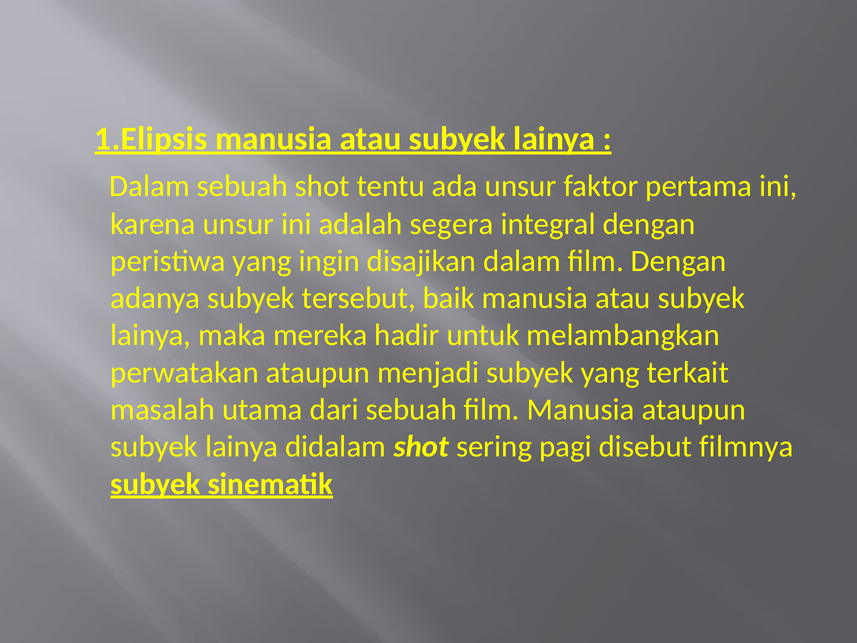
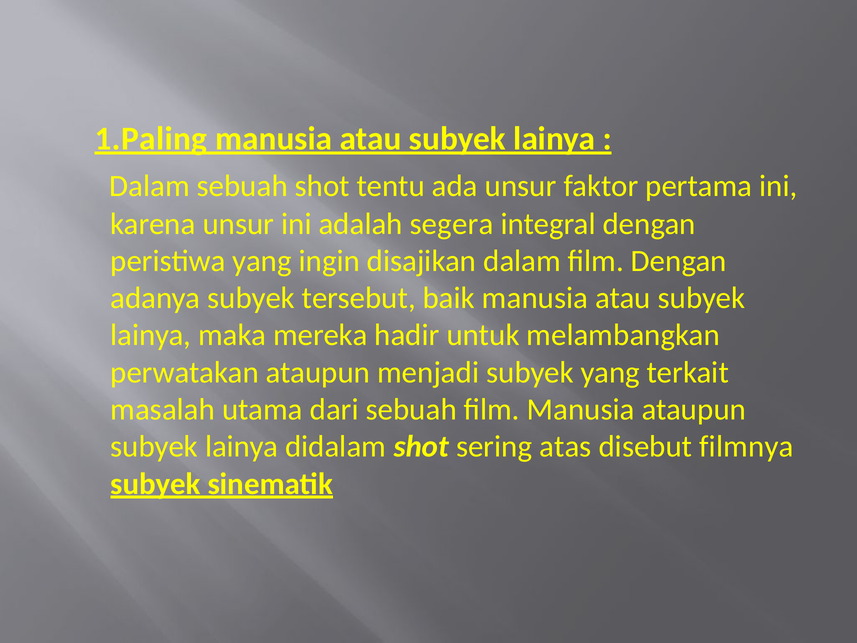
1.Elipsis: 1.Elipsis -> 1.Paling (151, 139)
pagi: pagi -> atas (565, 446)
